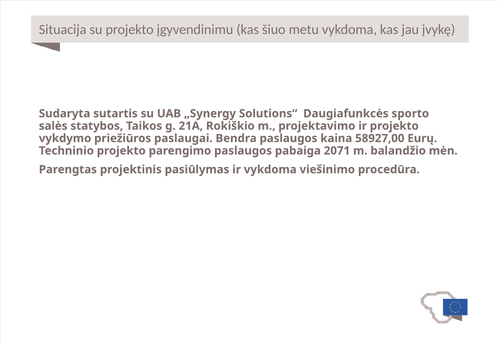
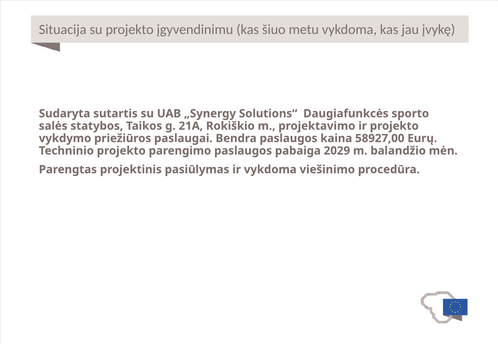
2071: 2071 -> 2029 (337, 151)
